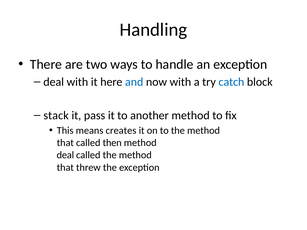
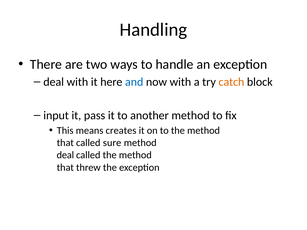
catch colour: blue -> orange (231, 82)
stack: stack -> input (56, 115)
then: then -> sure (112, 143)
